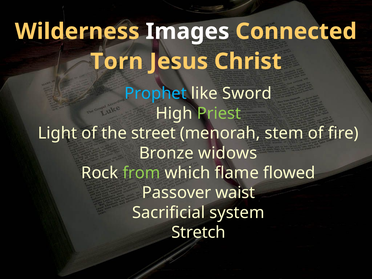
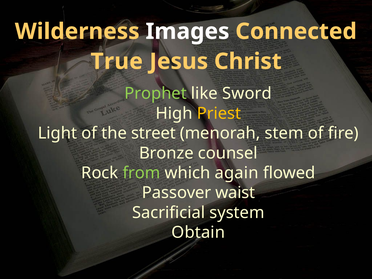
Torn: Torn -> True (117, 61)
Prophet colour: light blue -> light green (156, 94)
Priest colour: light green -> yellow (219, 113)
widows: widows -> counsel (228, 153)
flame: flame -> again (237, 173)
Stretch: Stretch -> Obtain (198, 232)
